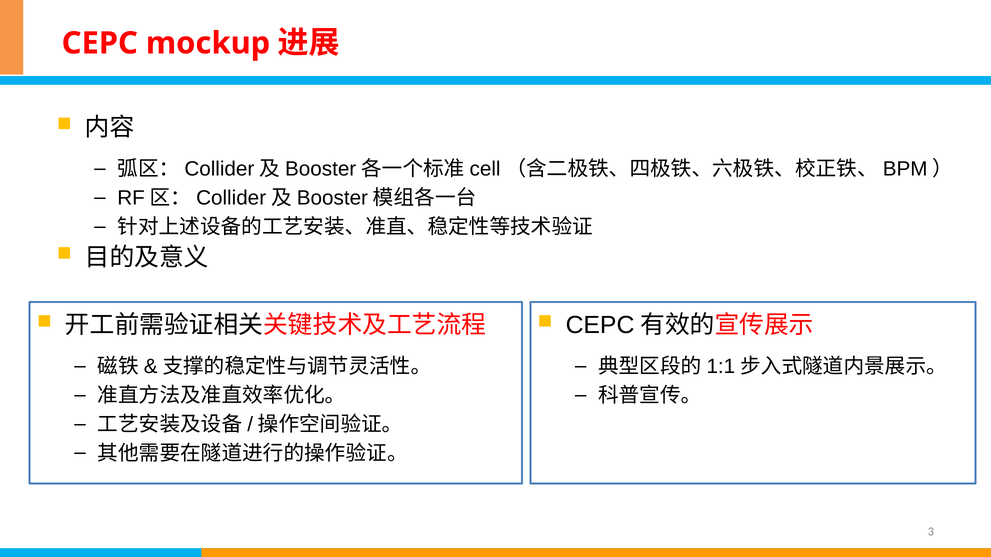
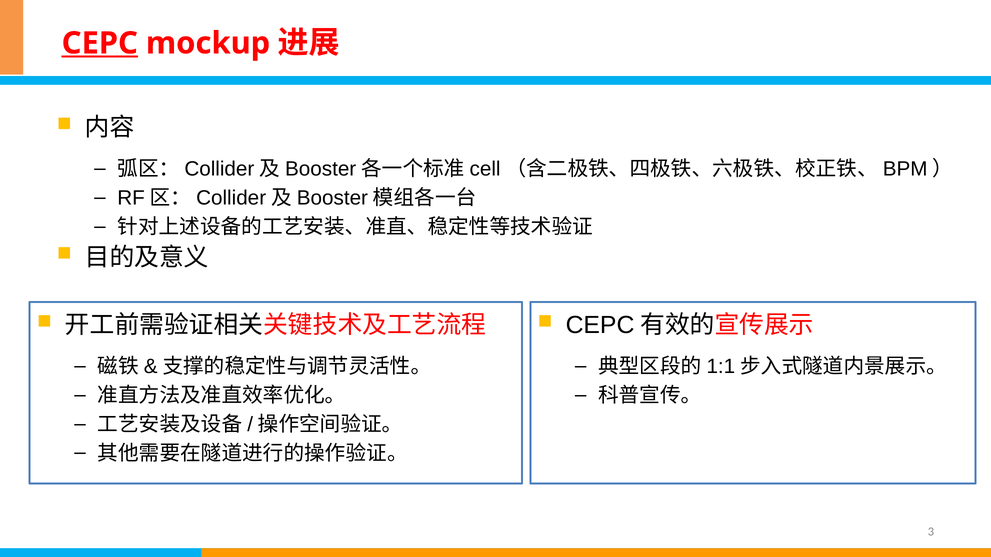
CEPC underline: none -> present (100, 43)
